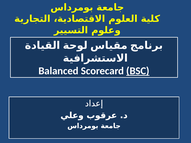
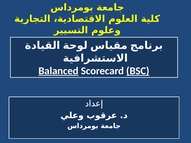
Balanced underline: none -> present (58, 71)
